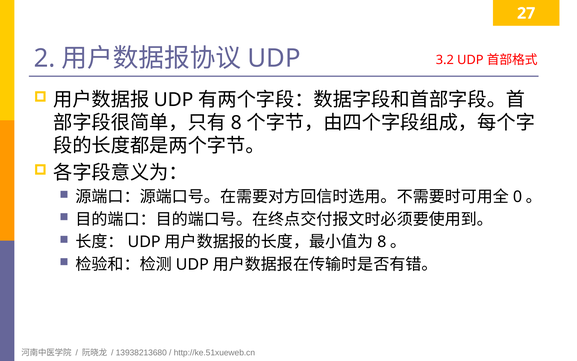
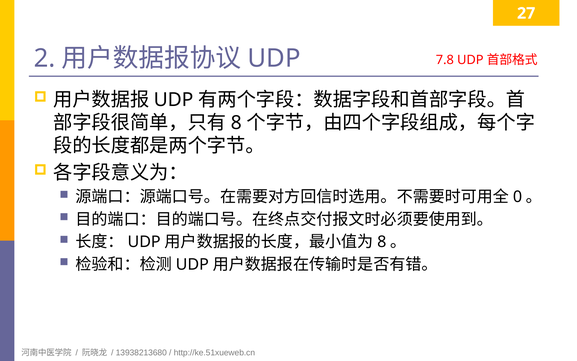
3.2: 3.2 -> 7.8 (445, 60)
